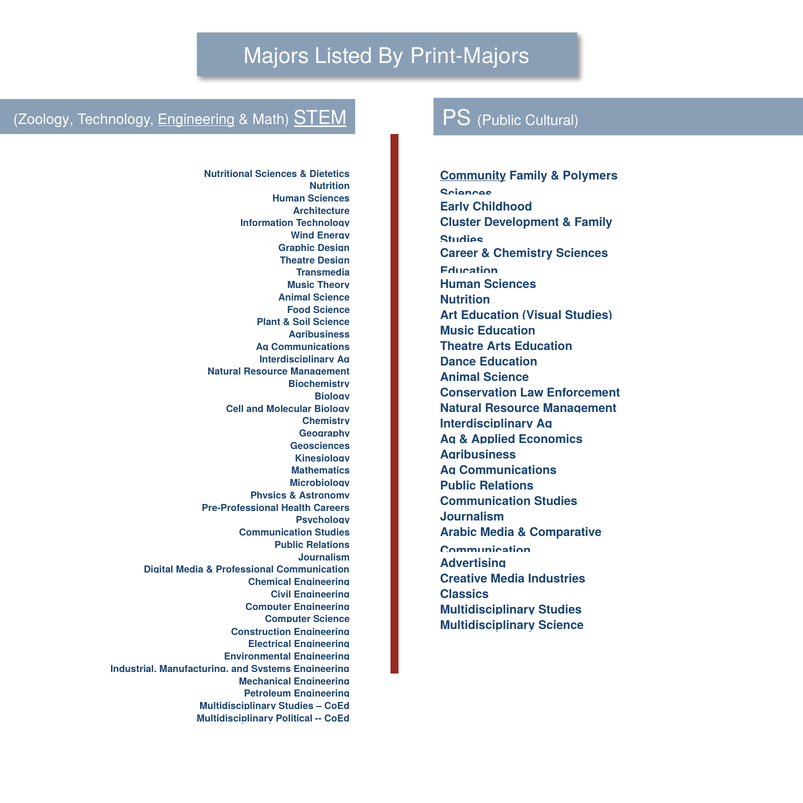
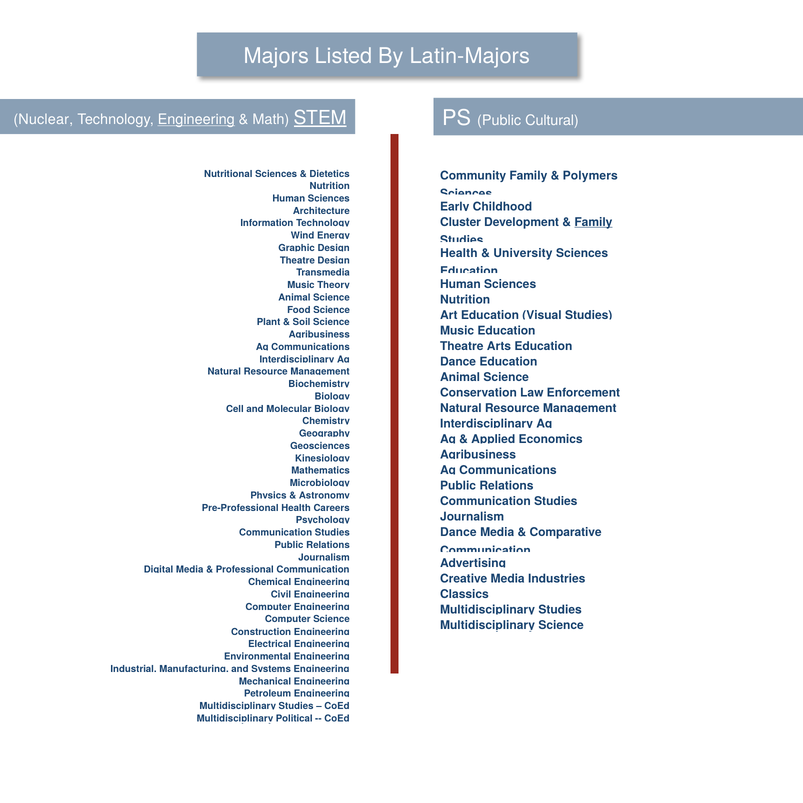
Print-Majors: Print-Majors -> Latin-Majors (470, 56)
Zoology: Zoology -> Nuclear (43, 120)
Community underline: present -> none (473, 176)
Family underline: none -> present (593, 222)
Career: Career -> Health (459, 253)
Chemistry: Chemistry -> University (523, 253)
Arabic: Arabic -> Dance (458, 532)
